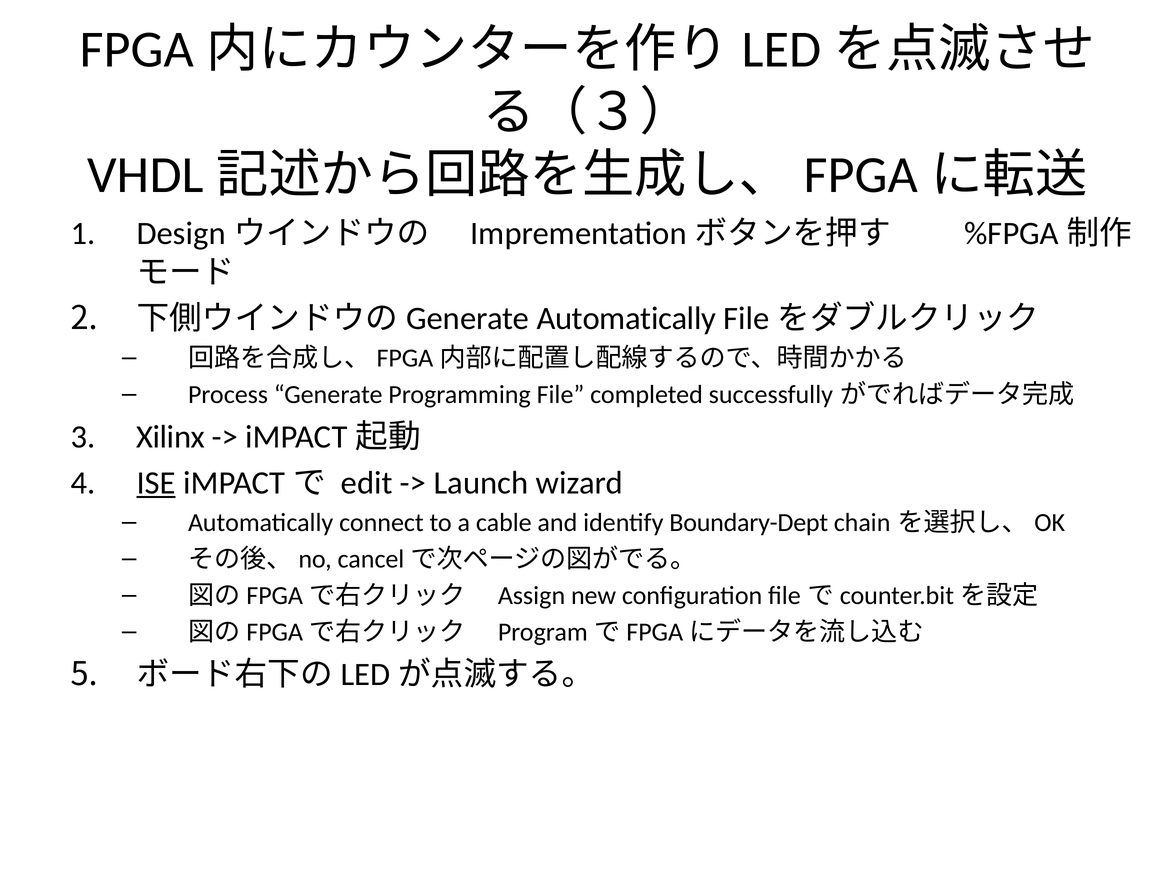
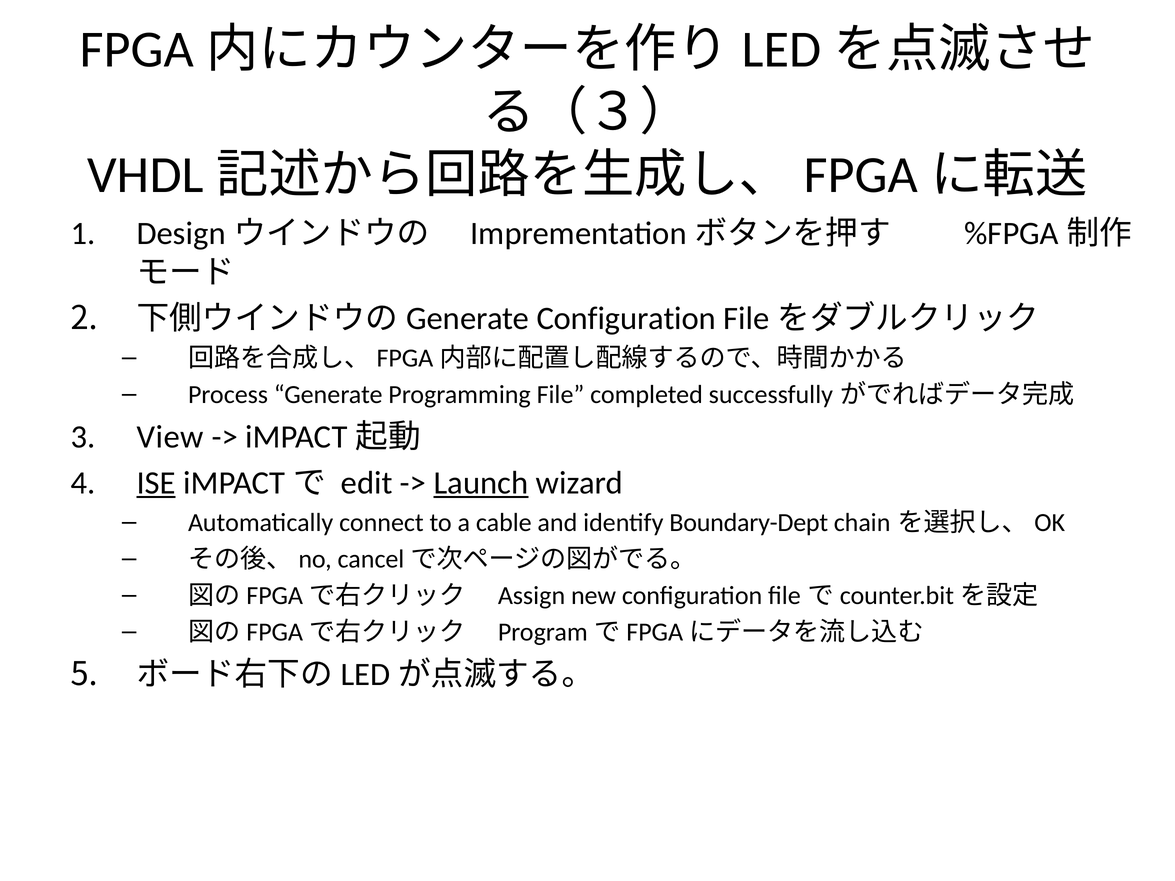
Automatically: Automatically -> Configuration (626, 318)
Xilinx: Xilinx -> View (170, 437)
Launch underline: none -> present (481, 483)
